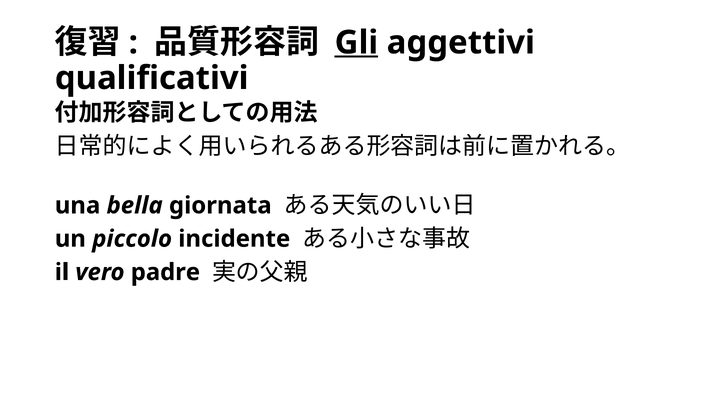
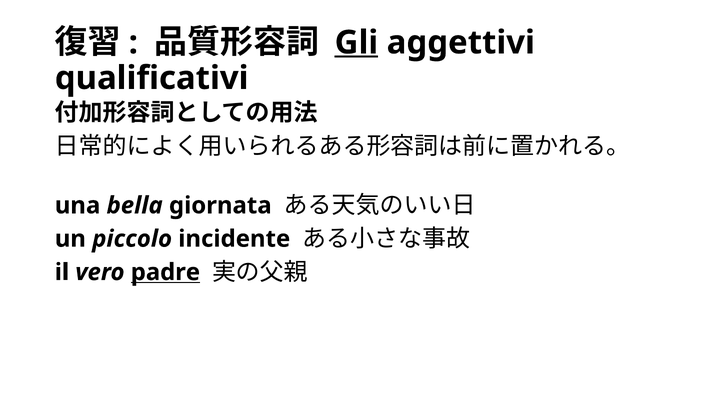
padre underline: none -> present (165, 272)
